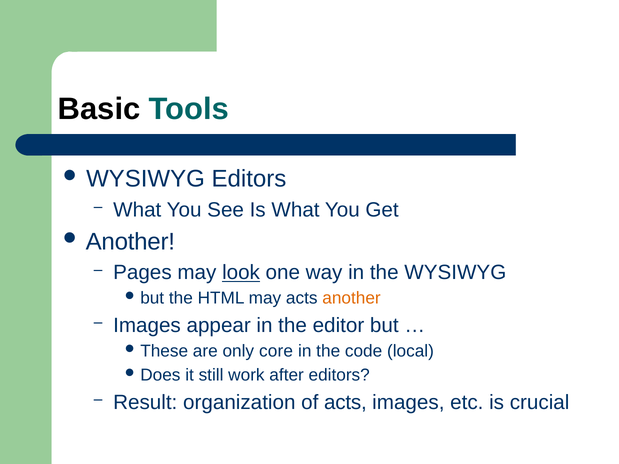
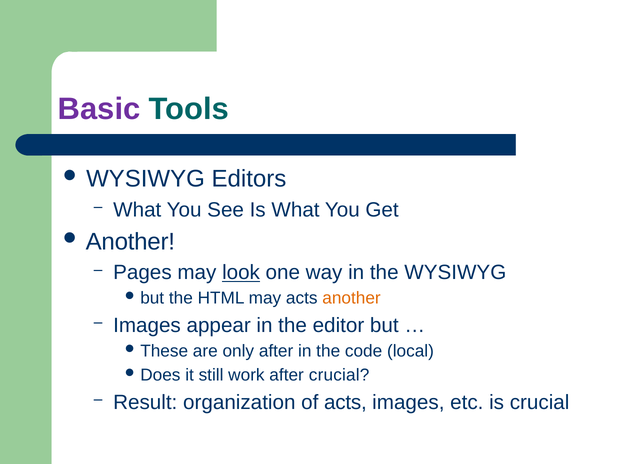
Basic colour: black -> purple (99, 109)
only core: core -> after (276, 351)
after editors: editors -> crucial (339, 375)
